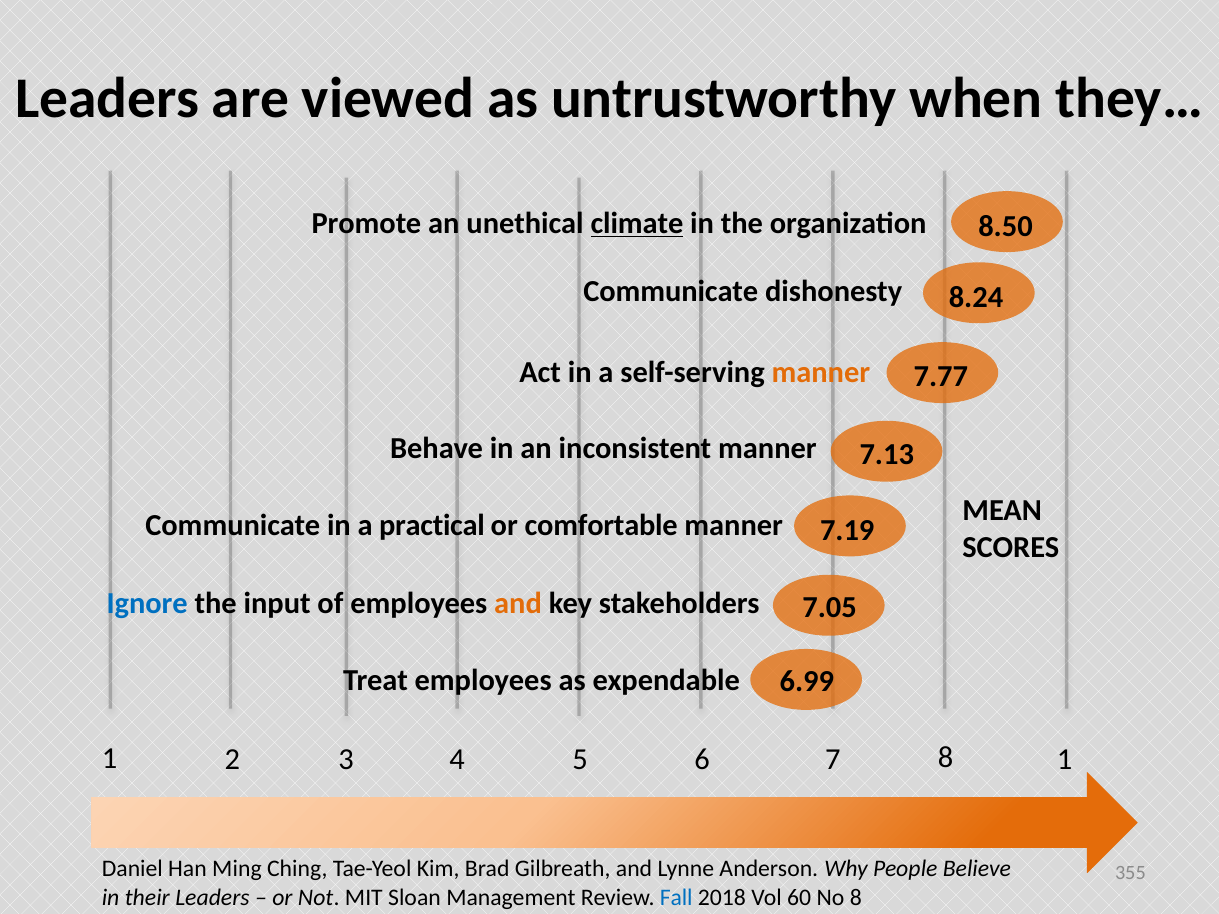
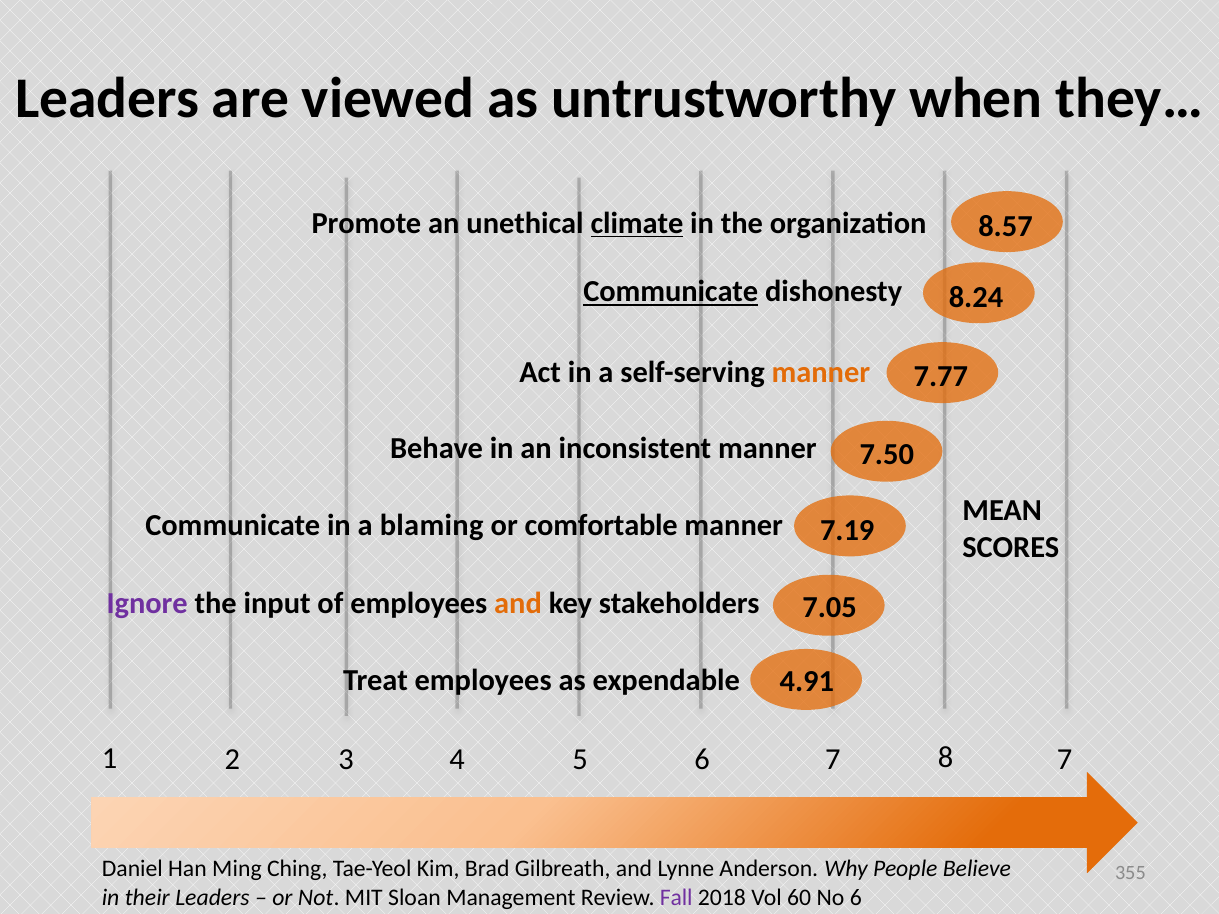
8.50: 8.50 -> 8.57 (1006, 226)
Communicate underline: none -> present (671, 292)
7.13: 7.13 -> 7.50 (887, 455)
practical: practical -> blaming (432, 526)
Ignore colour: blue -> purple (147, 603)
6.99: 6.99 -> 4.91 (807, 681)
4 1: 1 -> 7 (1065, 760)
Fall colour: blue -> purple (676, 898)
No 8: 8 -> 6 (856, 898)
